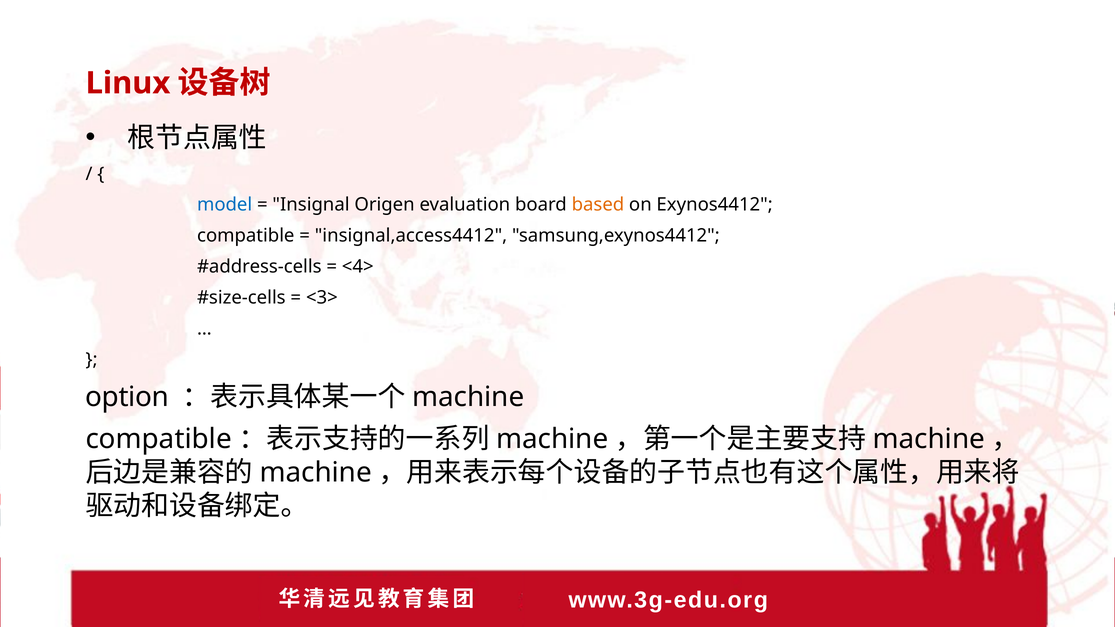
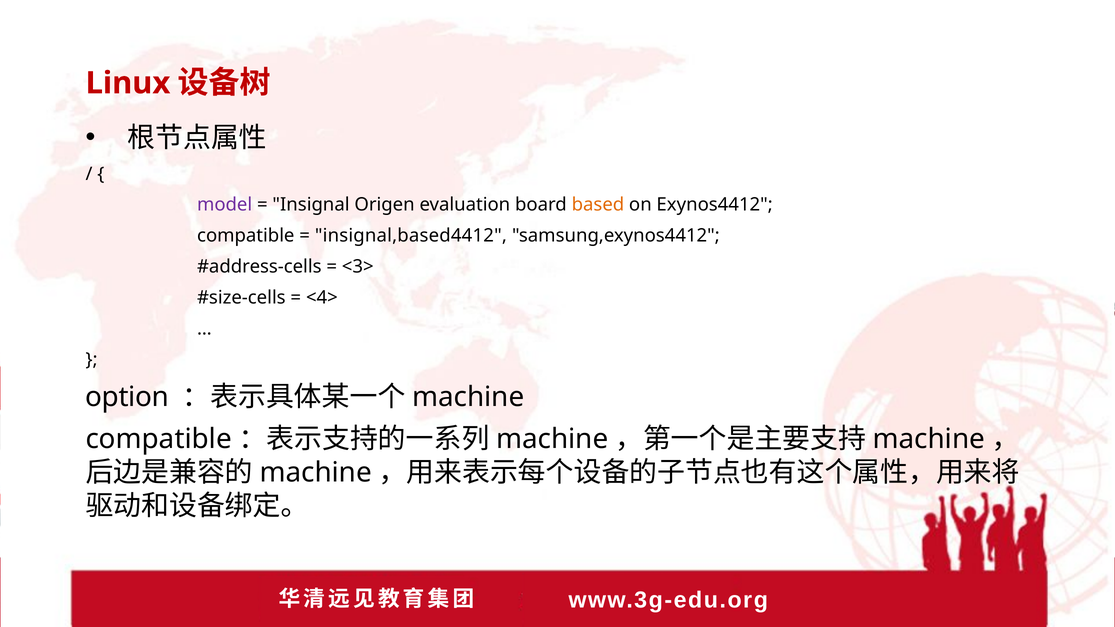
model colour: blue -> purple (225, 205)
insignal,access4412: insignal,access4412 -> insignal,based4412 (411, 236)
<4>: <4> -> <3> (358, 267)
<3>: <3> -> <4> (322, 298)
